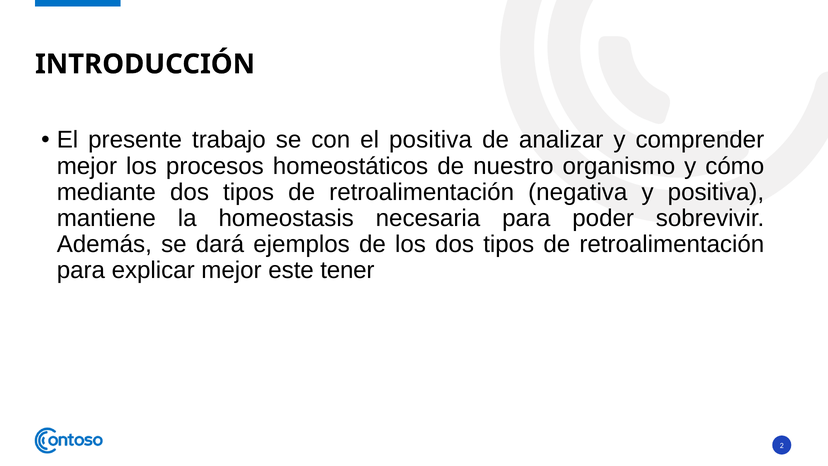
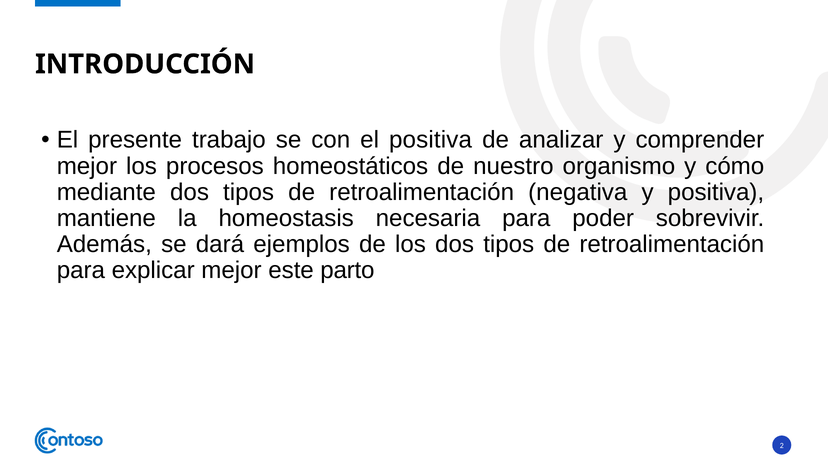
tener: tener -> parto (347, 270)
